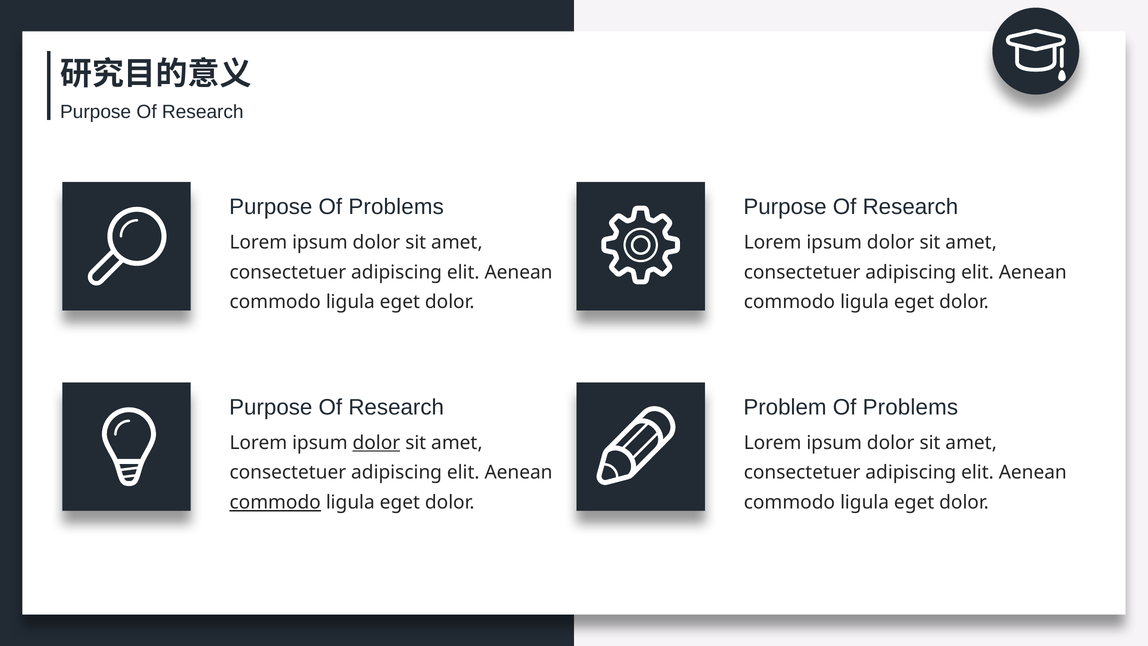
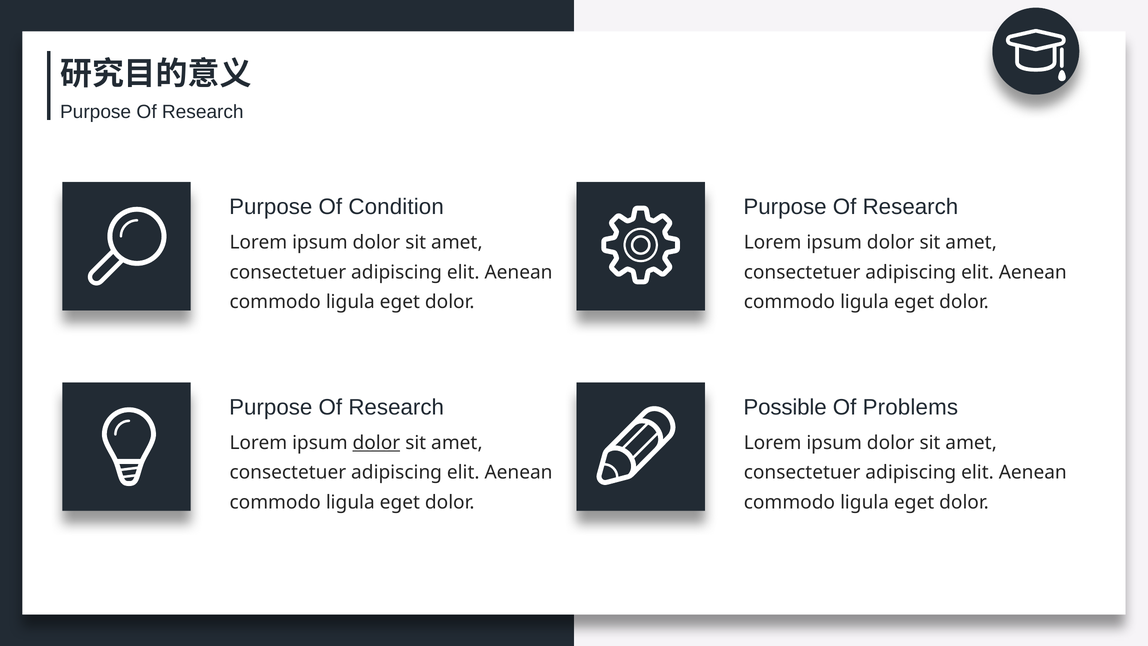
Purpose Of Problems: Problems -> Condition (396, 207)
Problem: Problem -> Possible (785, 407)
commodo underline: present -> none (275, 502)
